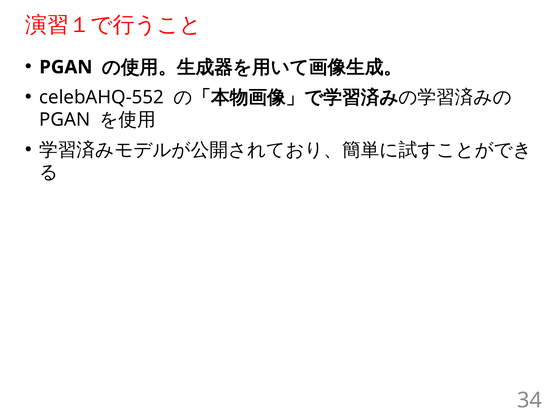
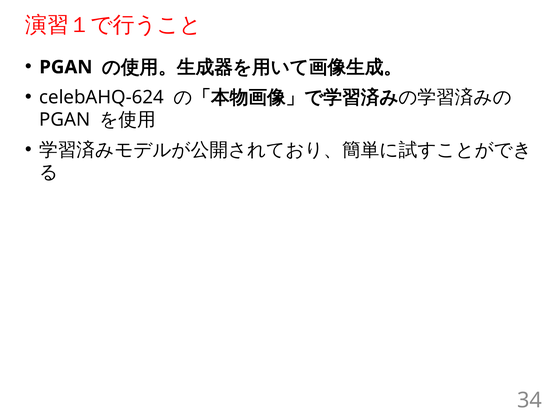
celebAHQ-552: celebAHQ-552 -> celebAHQ-624 (102, 97)
